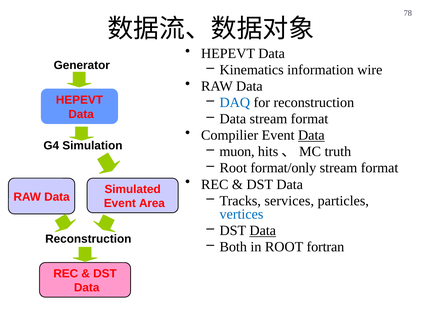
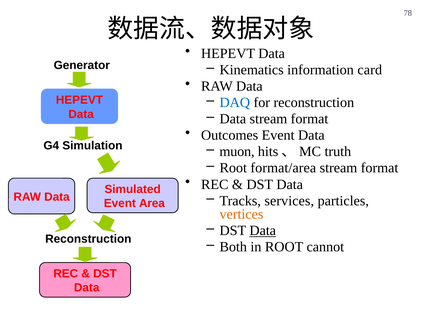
wire: wire -> card (370, 70)
Compilier: Compilier -> Outcomes (230, 135)
Data underline: present -> none (311, 135)
format/only: format/only -> format/area (283, 168)
vertices colour: blue -> orange (241, 214)
fortran: fortran -> cannot (325, 247)
